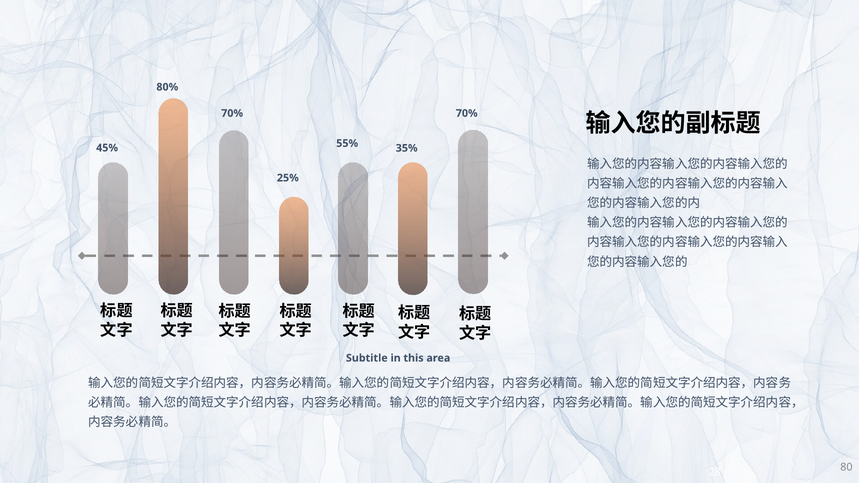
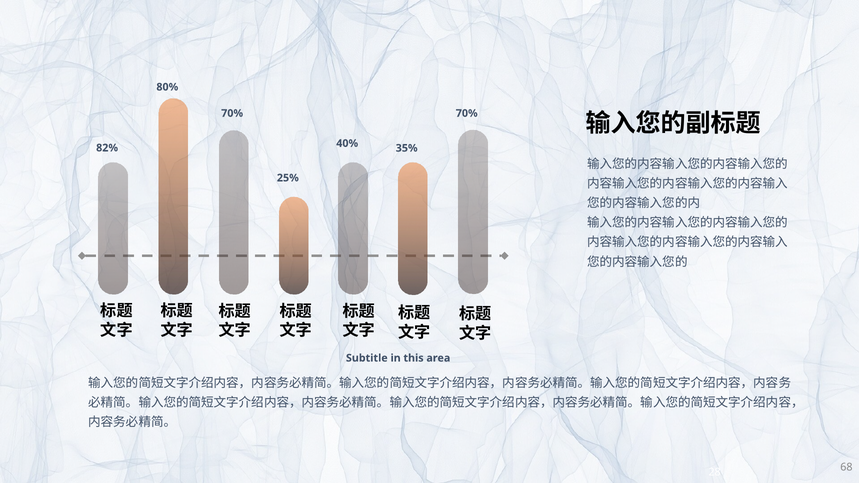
55%: 55% -> 40% (347, 143)
45%: 45% -> 82% (107, 148)
80: 80 -> 68 (846, 467)
